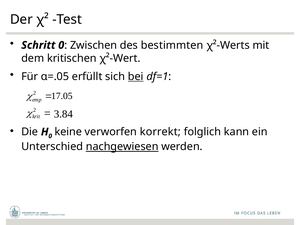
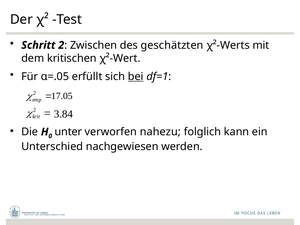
Schritt 0: 0 -> 2 (61, 45)
bestimmten: bestimmten -> geschätzten (172, 45)
keine: keine -> unter (68, 132)
korrekt: korrekt -> nahezu (160, 132)
nachgewiesen underline: present -> none (122, 147)
